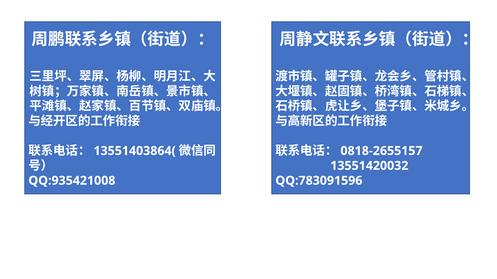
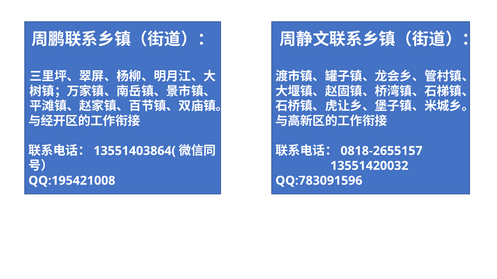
QQ:935421008: QQ:935421008 -> QQ:195421008 (72, 181)
